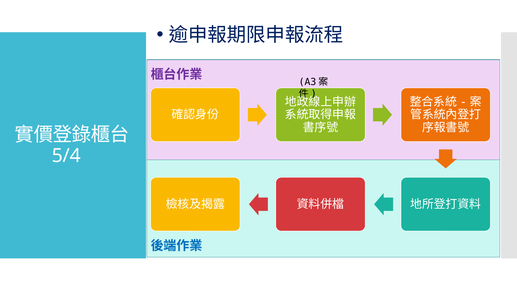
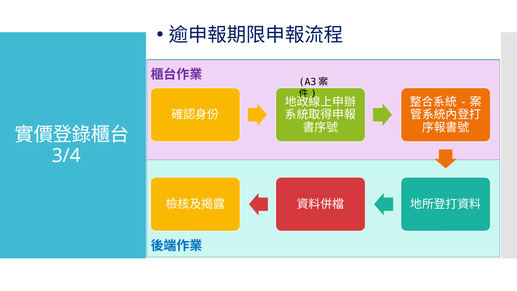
5/4: 5/4 -> 3/4 (66, 156)
